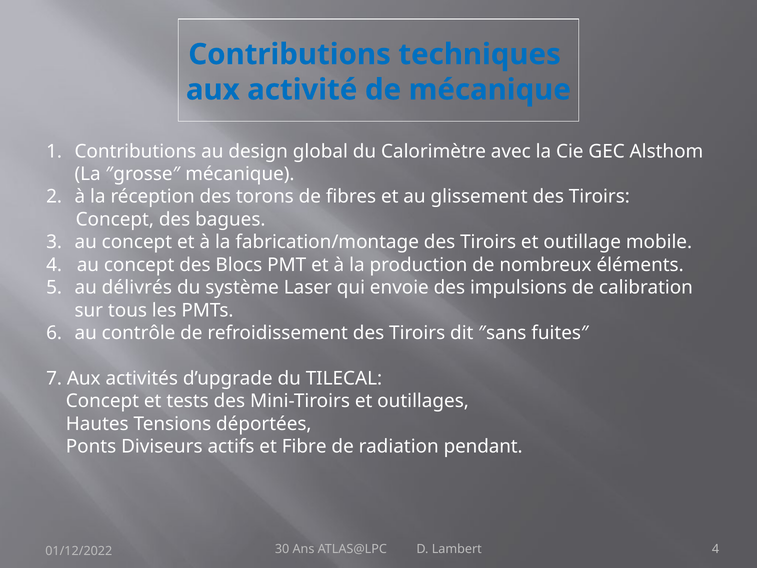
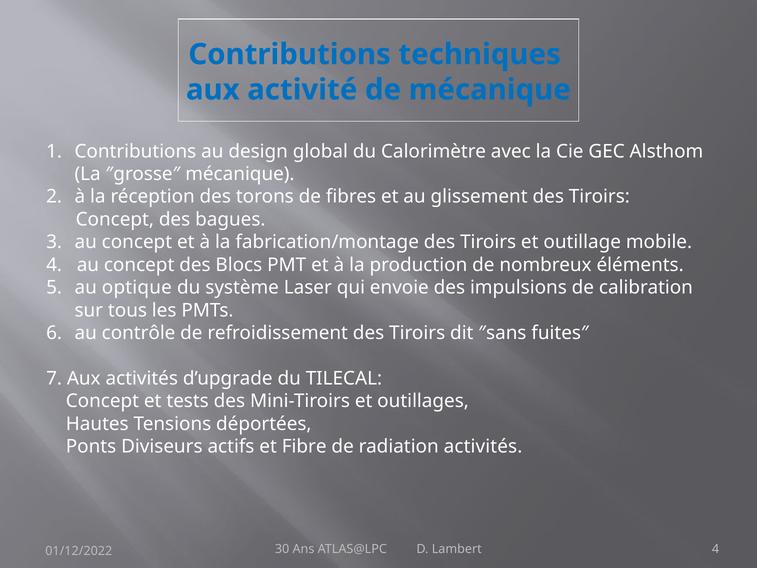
délivrés: délivrés -> optique (137, 287)
radiation pendant: pendant -> activités (483, 446)
